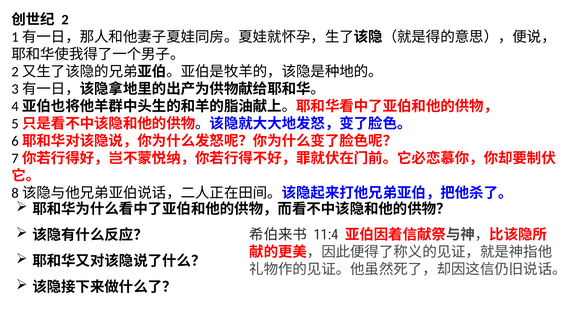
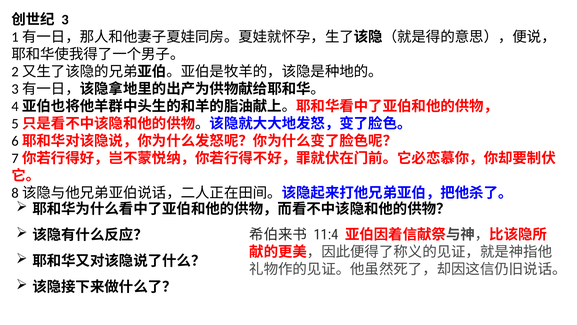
2: 2 -> 3 (65, 20)
